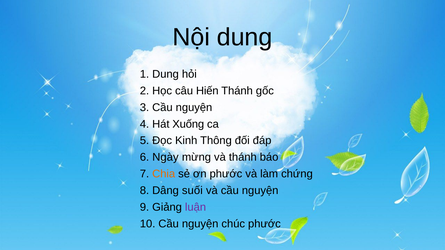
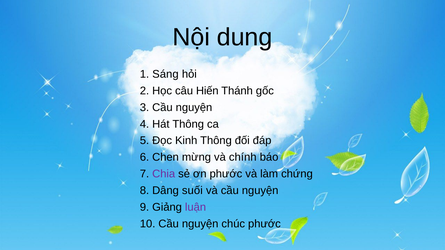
1 Dung: Dung -> Sáng (165, 74)
Hát Xuống: Xuống -> Thông (188, 124)
Ngày: Ngày -> Chen (166, 157)
và thánh: thánh -> chính (243, 157)
Chia colour: orange -> purple (164, 174)
